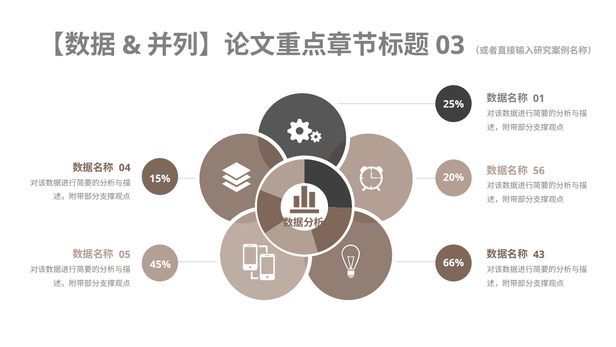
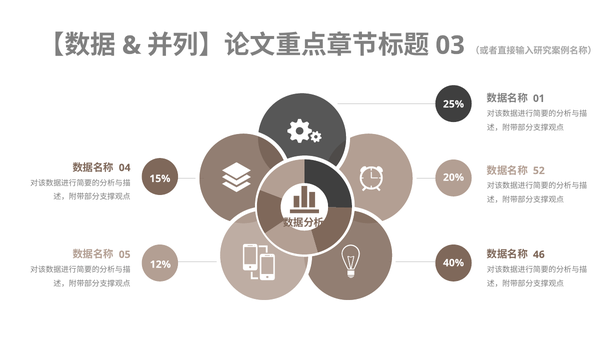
56: 56 -> 52 (539, 170)
43: 43 -> 46 (539, 254)
66%: 66% -> 40% (454, 262)
45%: 45% -> 12% (160, 264)
